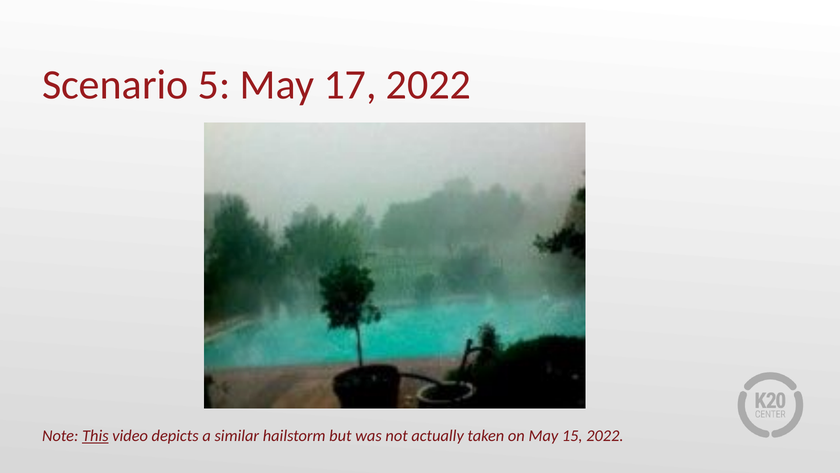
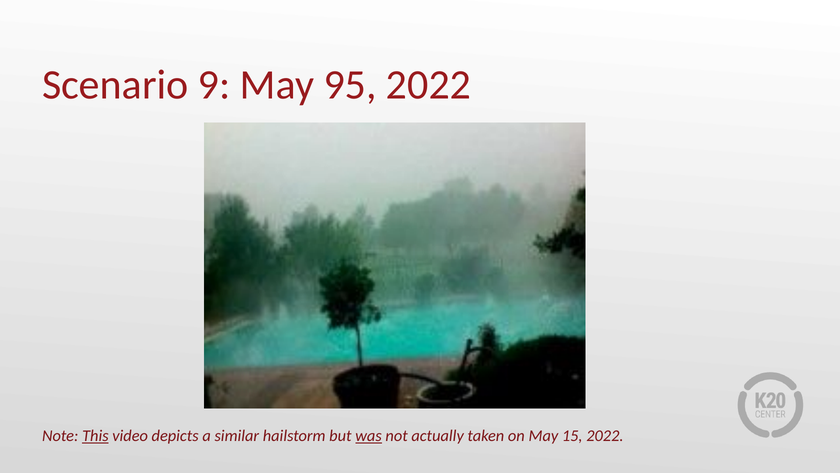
5: 5 -> 9 (214, 85)
17: 17 -> 95 (350, 85)
was underline: none -> present (369, 436)
